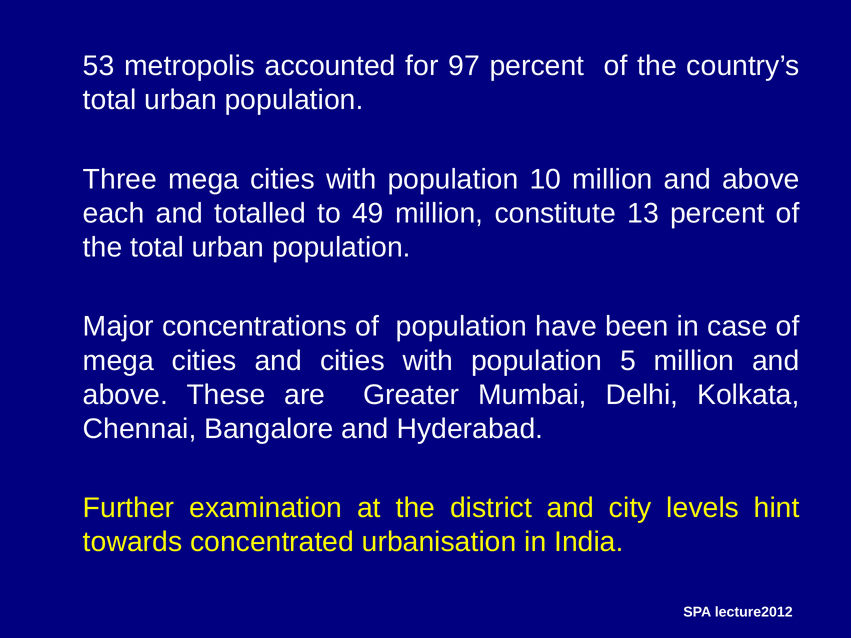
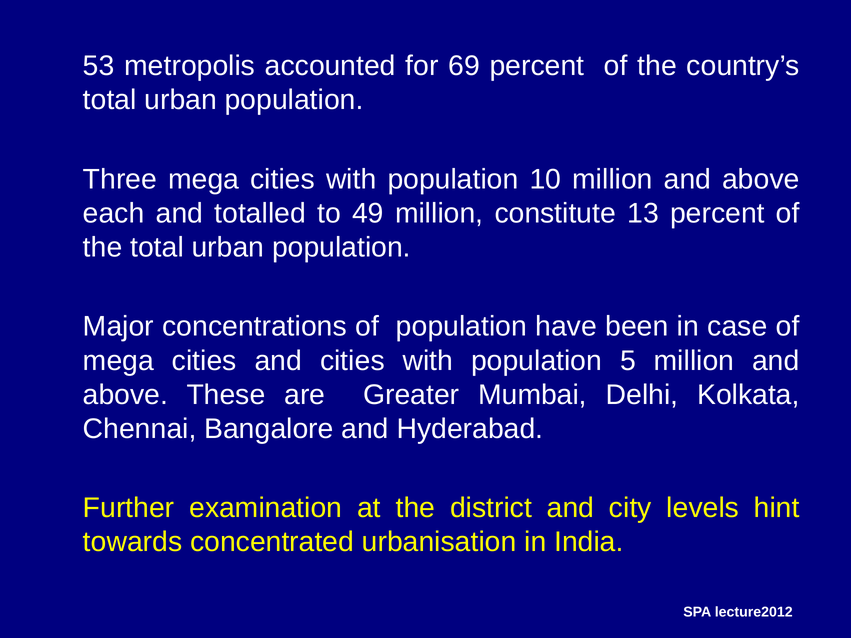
97: 97 -> 69 (464, 66)
